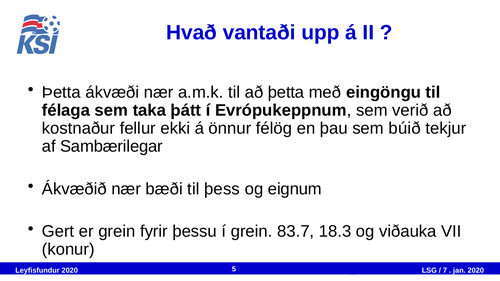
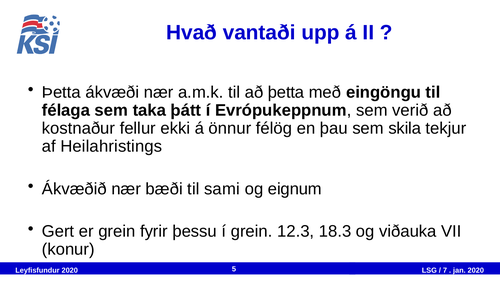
búið: búið -> skila (405, 128)
Sambærilegar: Sambærilegar -> Heilahristings (111, 146)
þess: þess -> sami (222, 189)
83.7: 83.7 -> 12.3 (296, 232)
